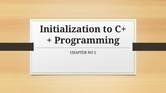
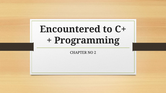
Initialization: Initialization -> Encountered (70, 29)
